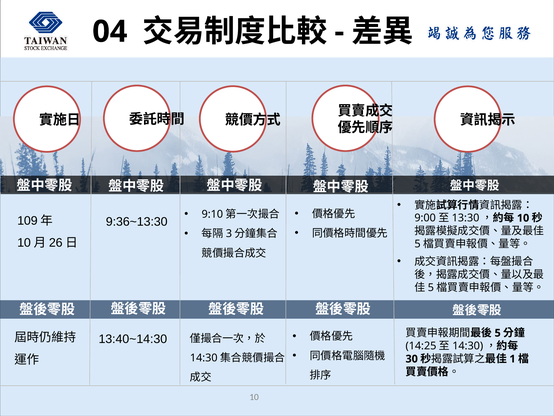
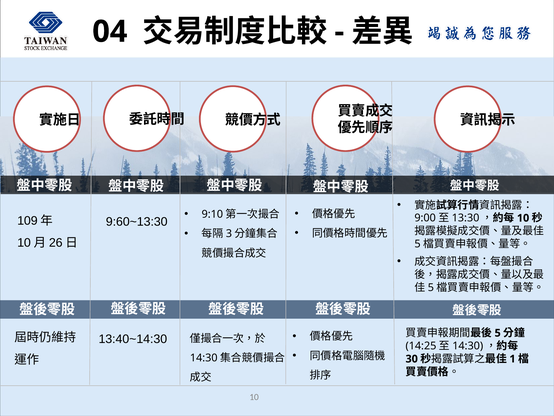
9:36~13:30: 9:36~13:30 -> 9:60~13:30 (137, 221)
